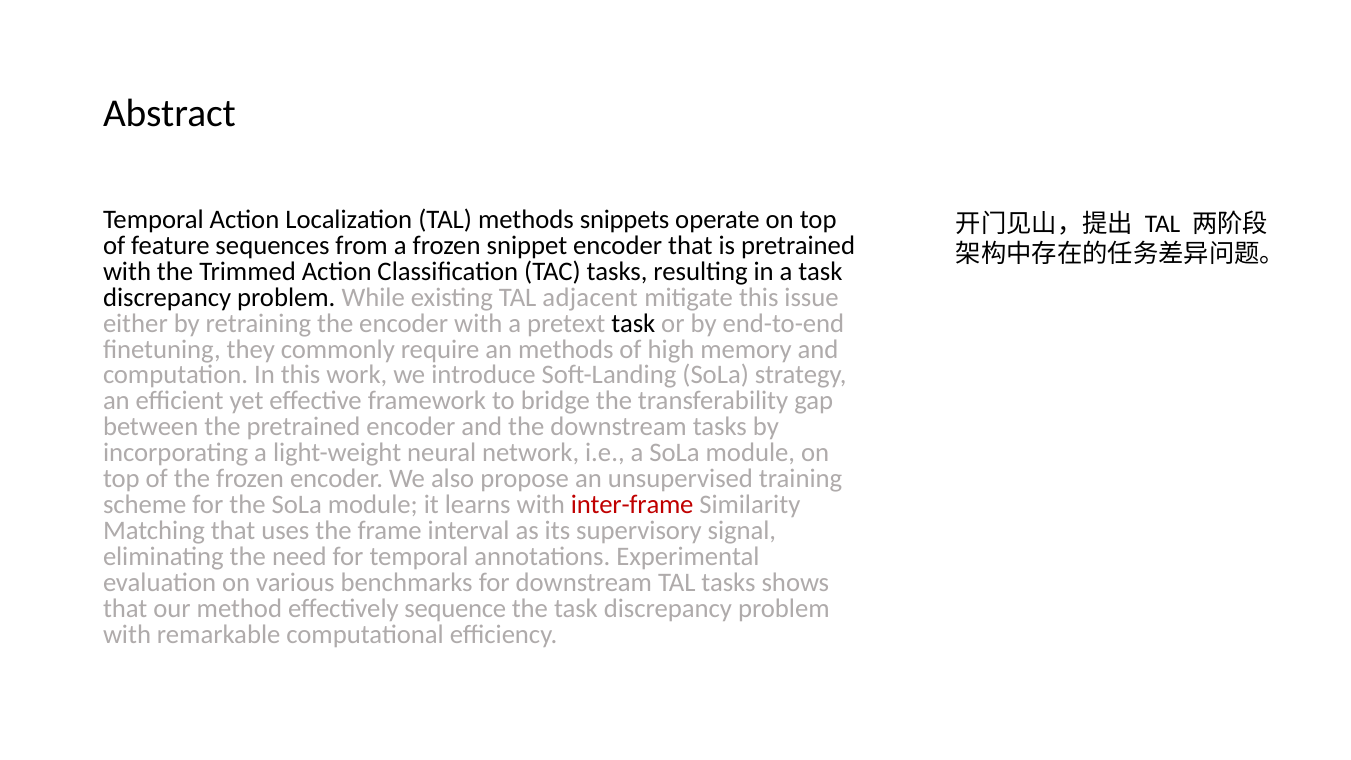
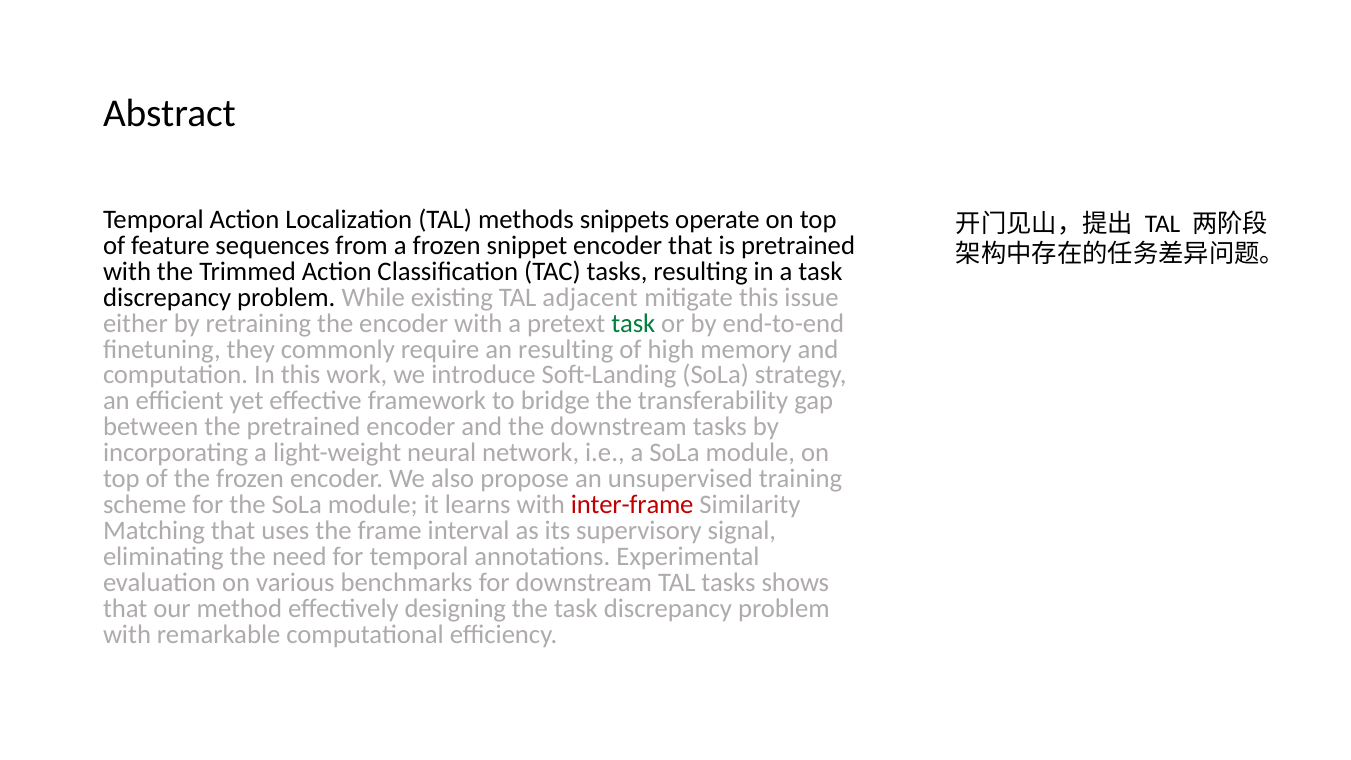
task colour: black -> green (633, 323)
an methods: methods -> resulting (566, 349)
sequence: sequence -> designing (455, 609)
